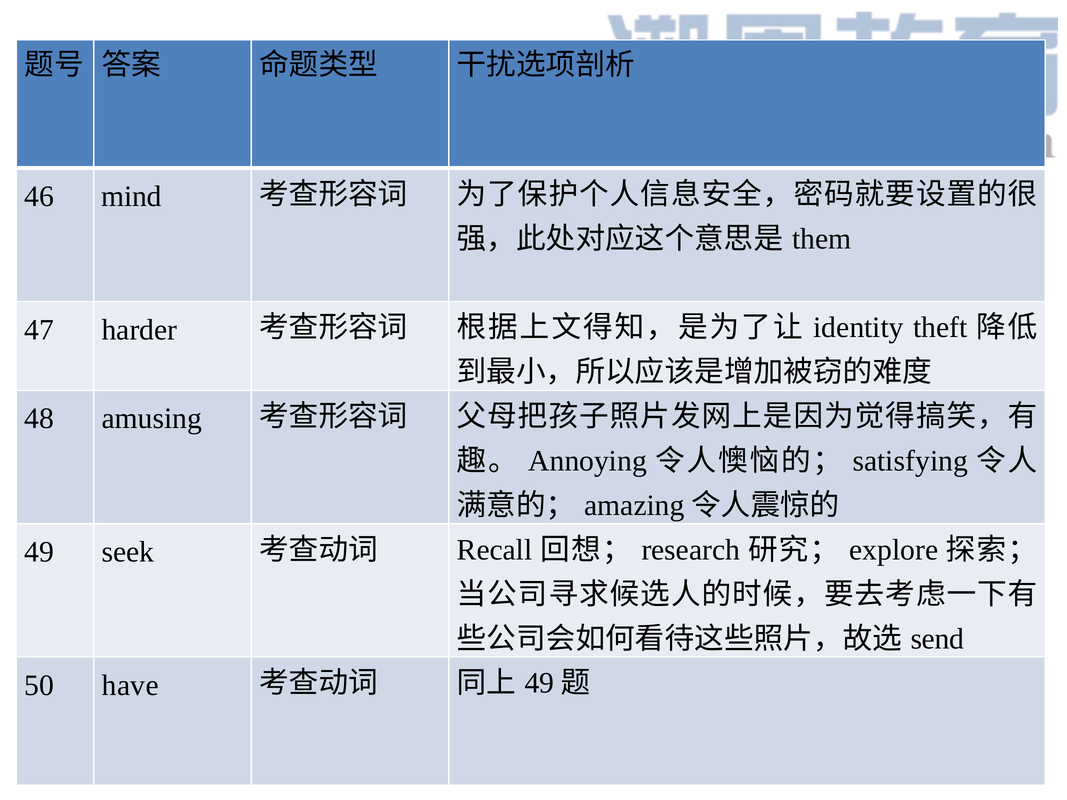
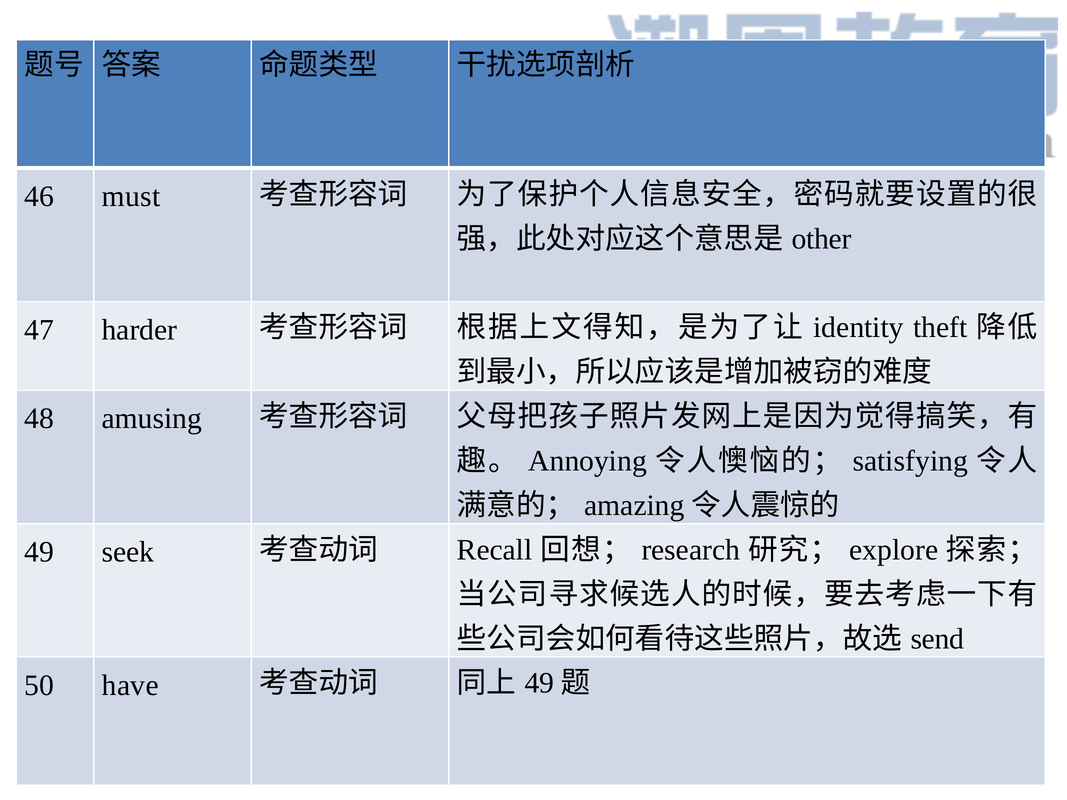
mind: mind -> must (131, 197)
them: them -> other (822, 239)
